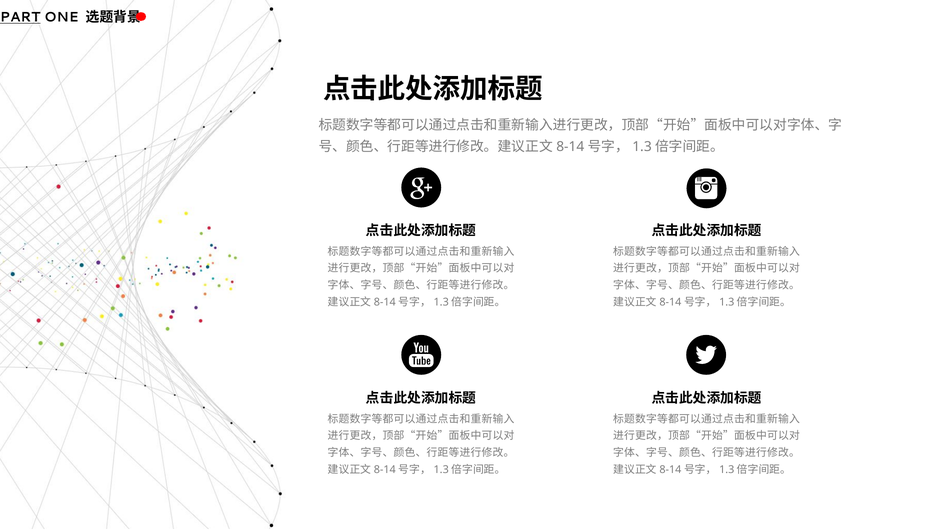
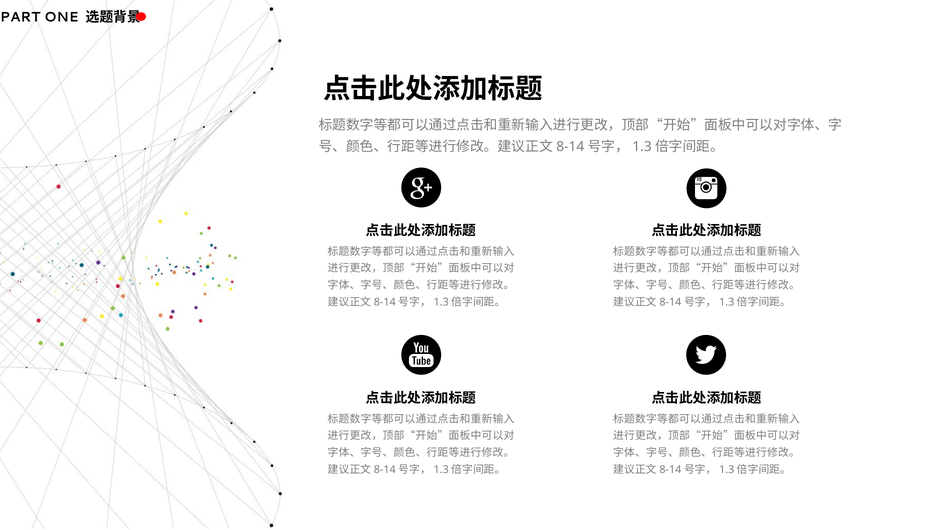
PART underline: present -> none (20, 17)
